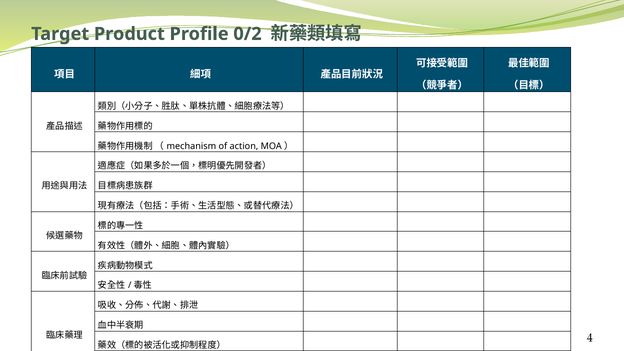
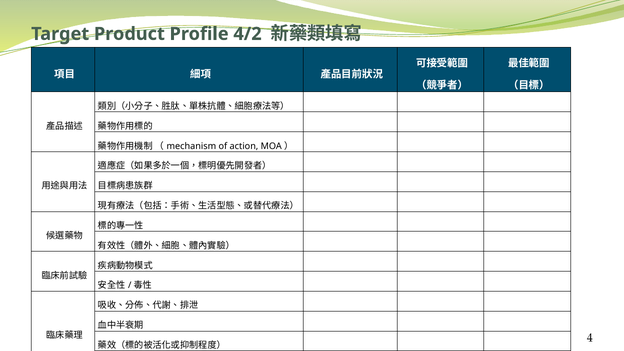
0/2: 0/2 -> 4/2 (248, 34)
